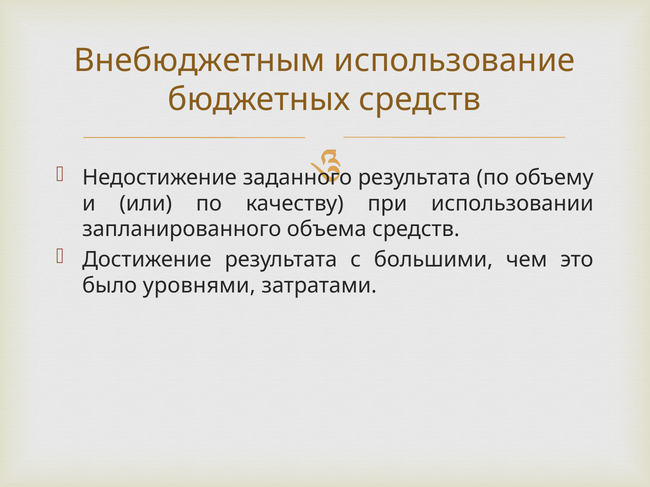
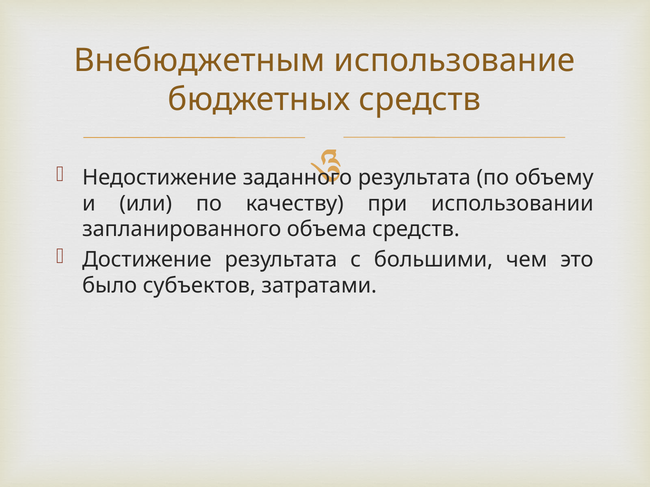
уровнями: уровнями -> субъектов (199, 286)
